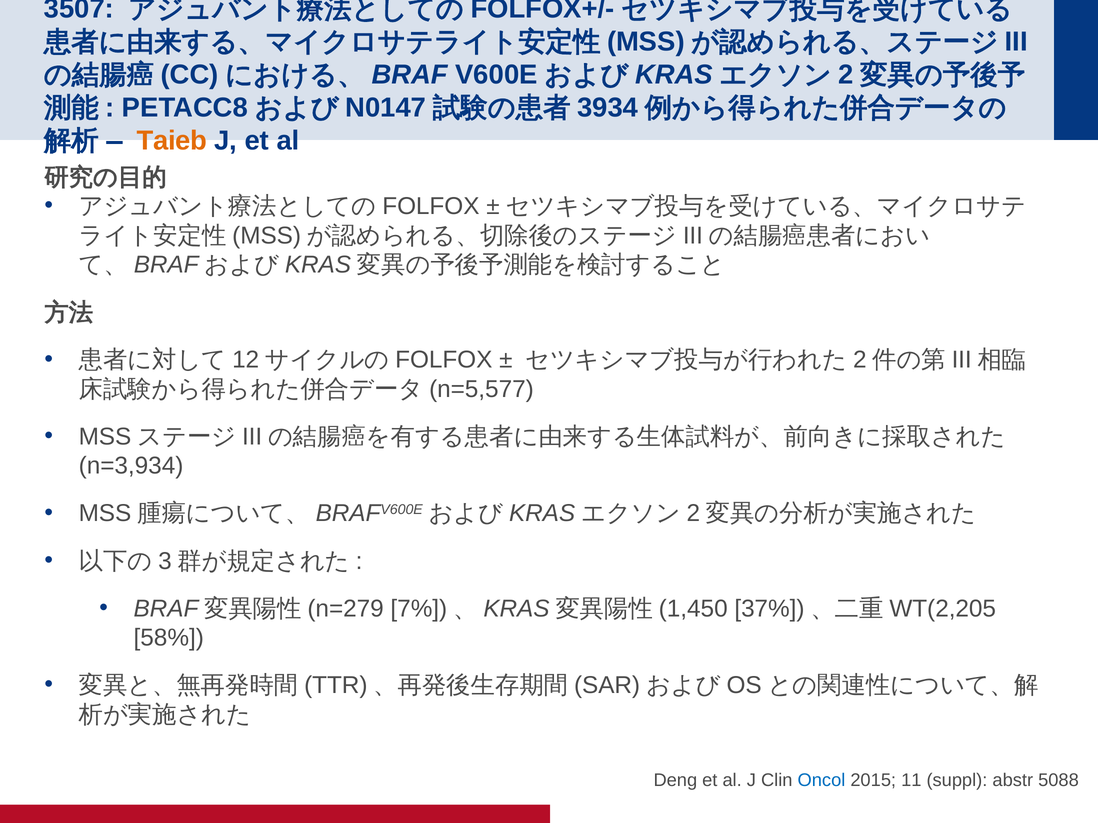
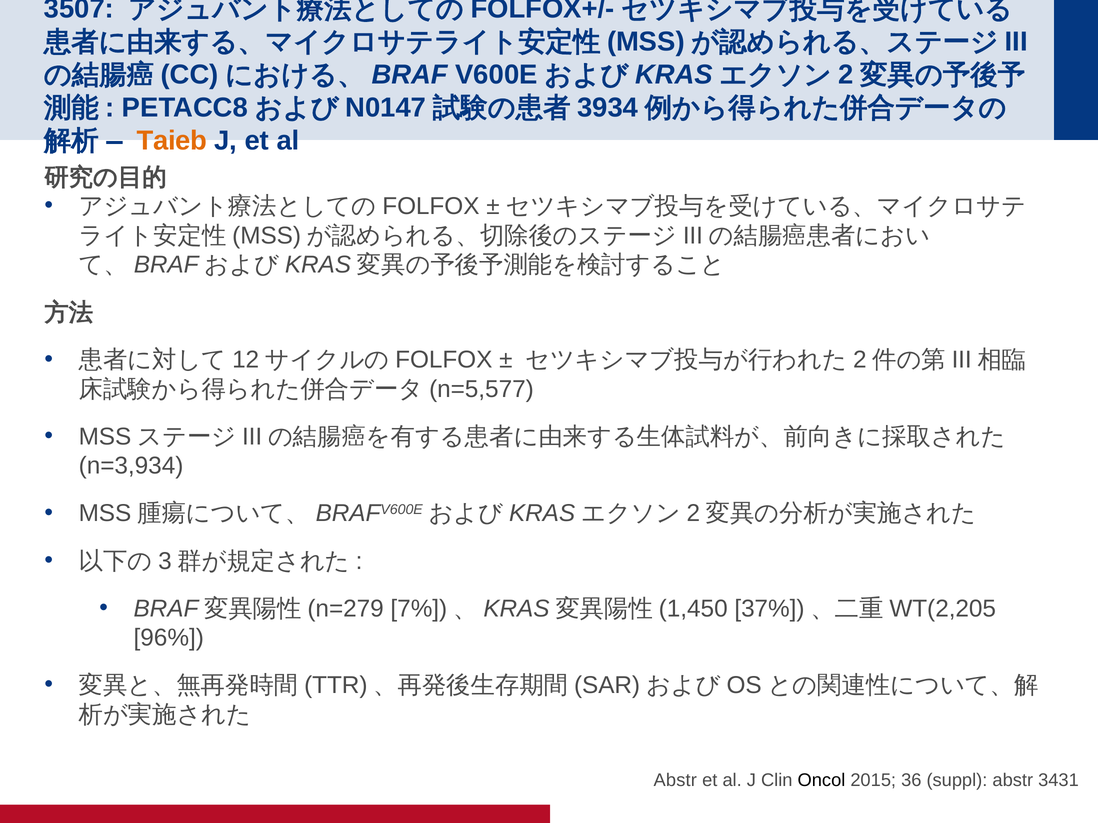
58%: 58% -> 96% (169, 638)
Deng: Deng -> Abstr (675, 781)
Oncol colour: blue -> black (821, 781)
11: 11 -> 36 (911, 781)
5088: 5088 -> 3431 (1058, 781)
